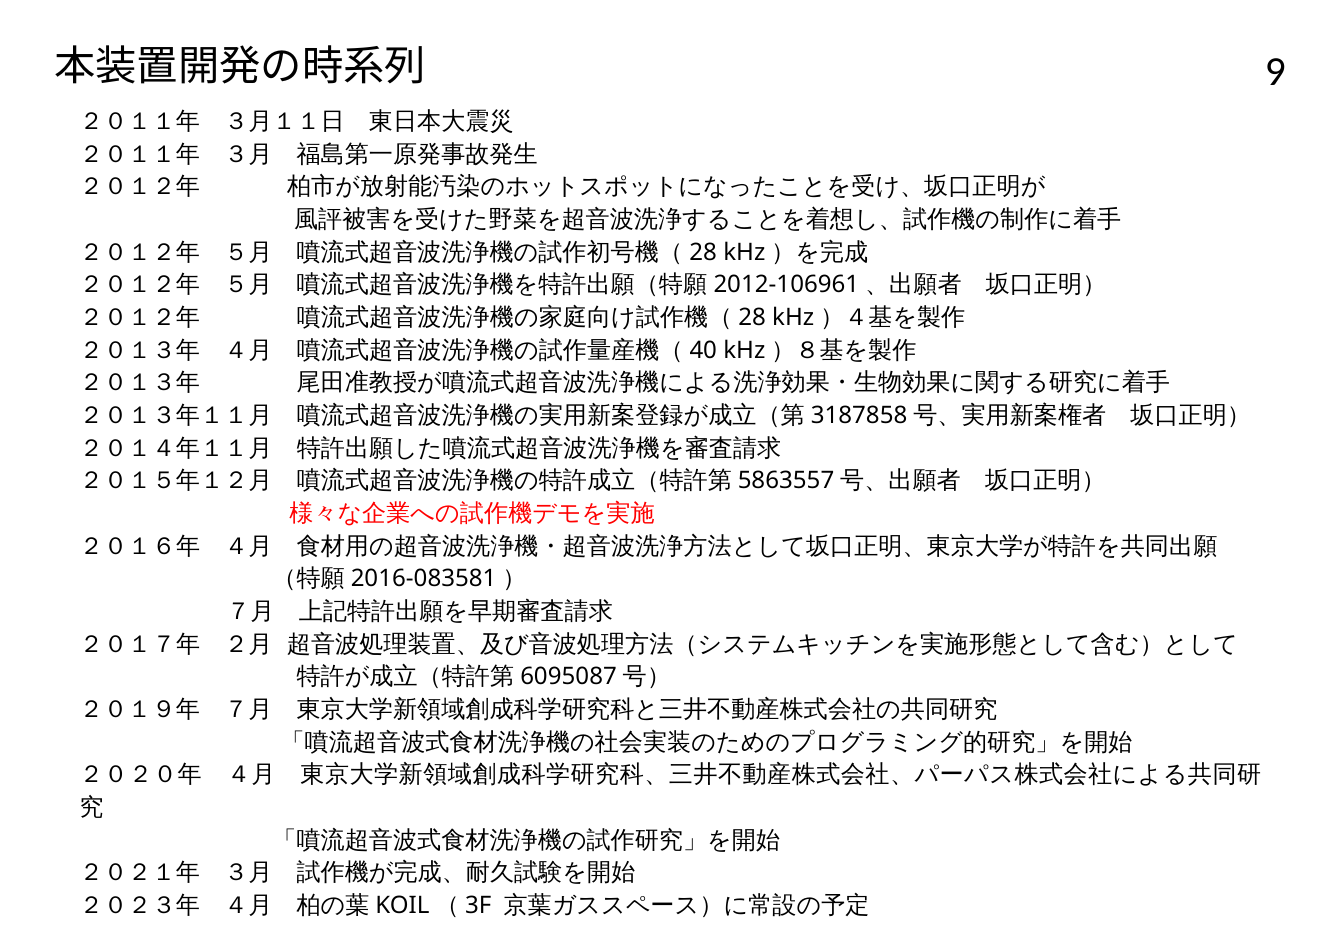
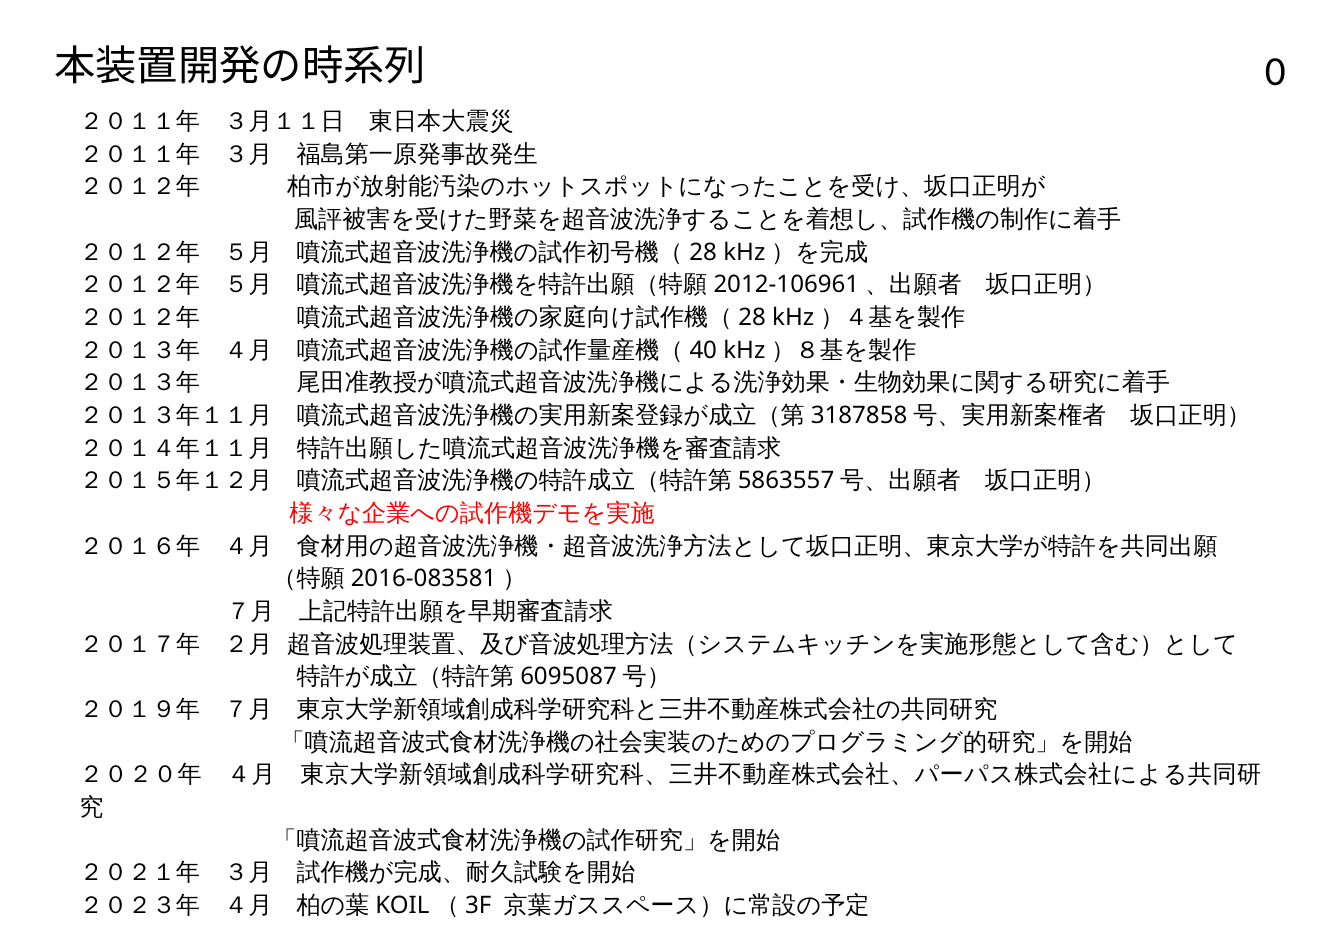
9: 9 -> 0 (1275, 71)
